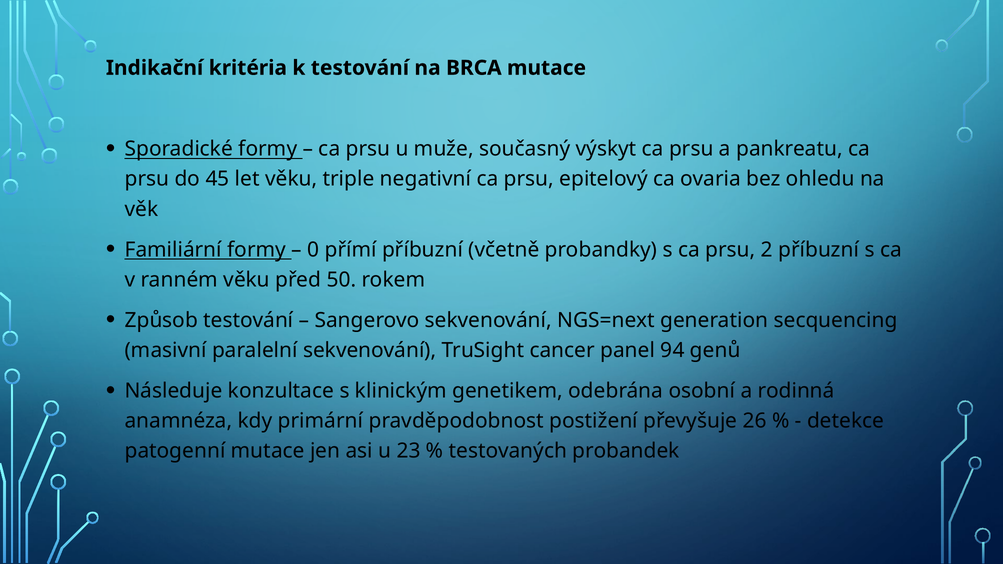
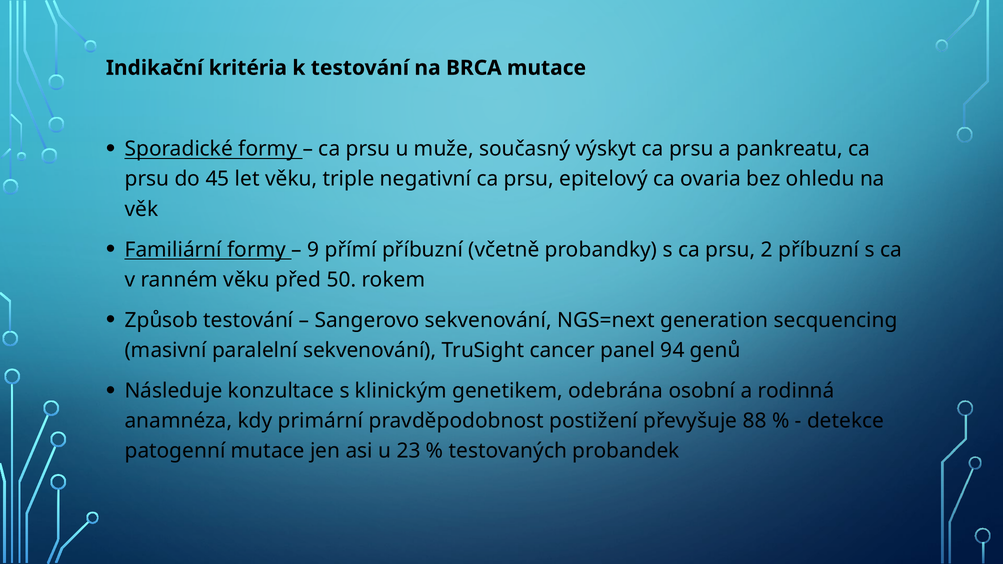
0: 0 -> 9 (313, 250)
26: 26 -> 88 (755, 421)
